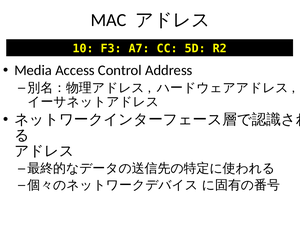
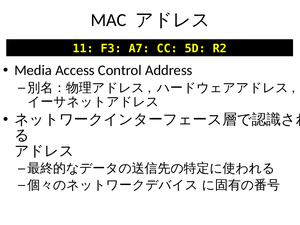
10: 10 -> 11 (83, 49)
